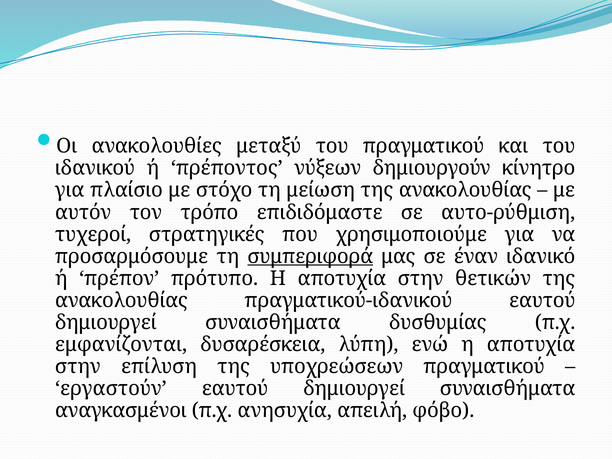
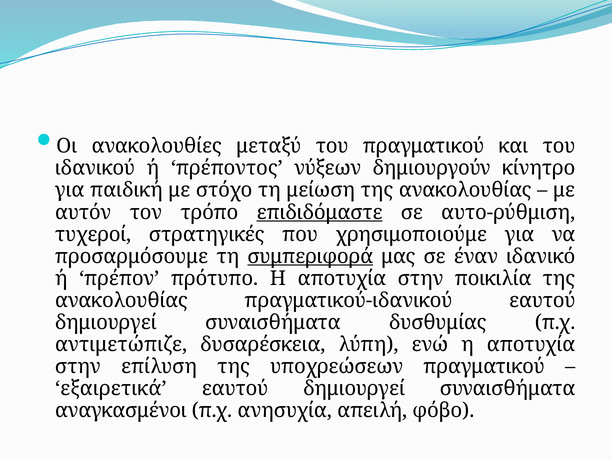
πλαίσιο: πλαίσιο -> παιδική (126, 190)
επιδιδόμαστε underline: none -> present (320, 212)
θετικών: θετικών -> ποικιλία (493, 278)
εμφανίζονται: εμφανίζονται -> αντιμετώπιζε (121, 344)
εργαστούν: εργαστούν -> εξαιρετικά (111, 388)
